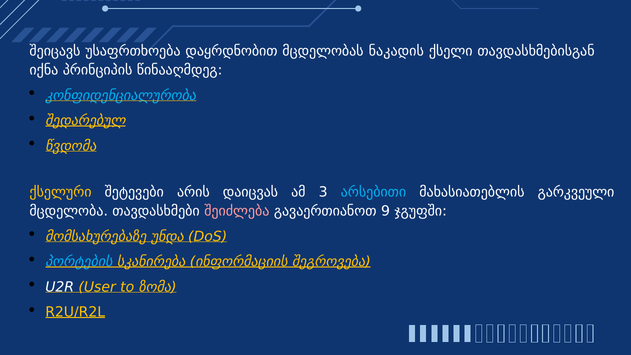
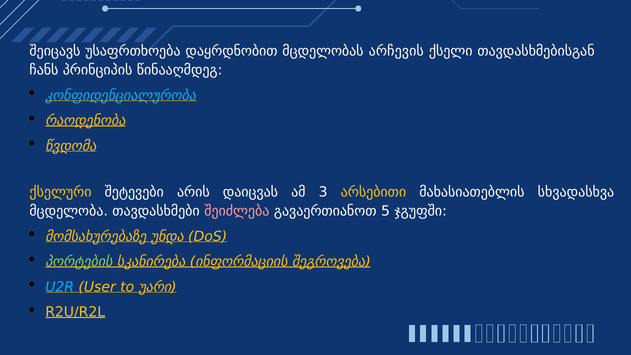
ნაკადის: ნაკადის -> არჩევის (396, 51)
იქნა: იქნა -> ჩანს (44, 70)
შედარებულ: შედარებულ -> რაოდენობა (85, 121)
არსებითი colour: light blue -> yellow (373, 192)
გარკვეული: გარკვეული -> სხვადასხვა (576, 192)
9: 9 -> 5 (386, 211)
პორტების colour: light blue -> light green (79, 262)
U2R colour: white -> light blue (60, 287)
ზომა: ზომა -> უარი (158, 287)
